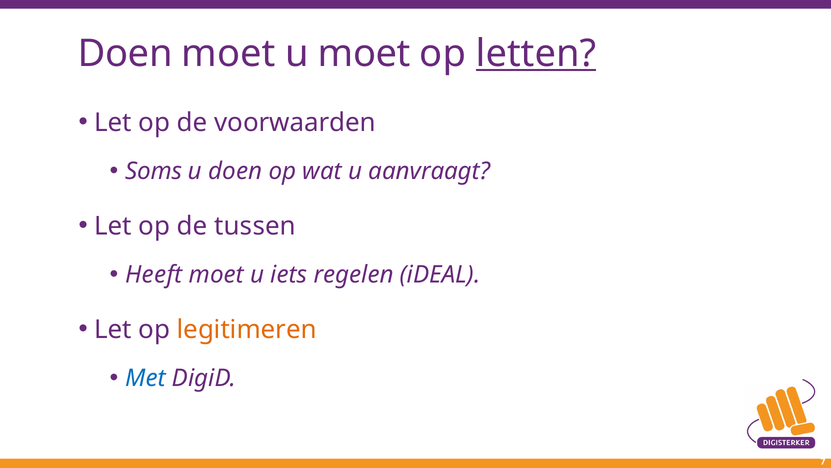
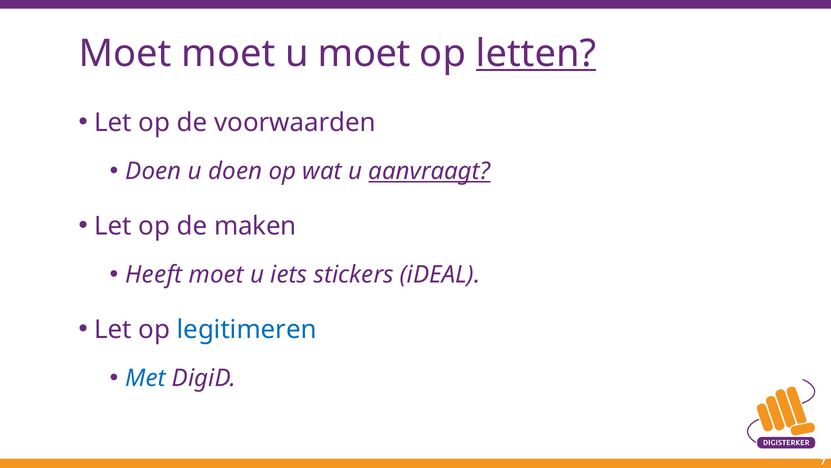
Doen: Doen -> Moet (125, 53)
Soms: Soms -> Doen (153, 171)
aanvraagt underline: none -> present (429, 171)
tussen: tussen -> maken (255, 226)
regelen: regelen -> stickers (354, 275)
legitimeren colour: orange -> blue (247, 329)
